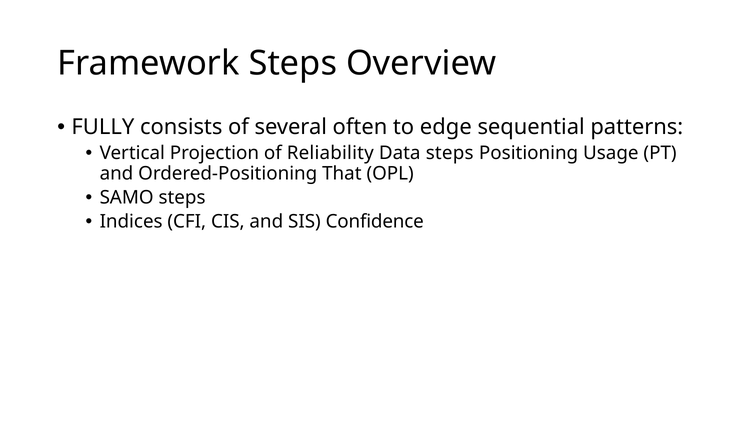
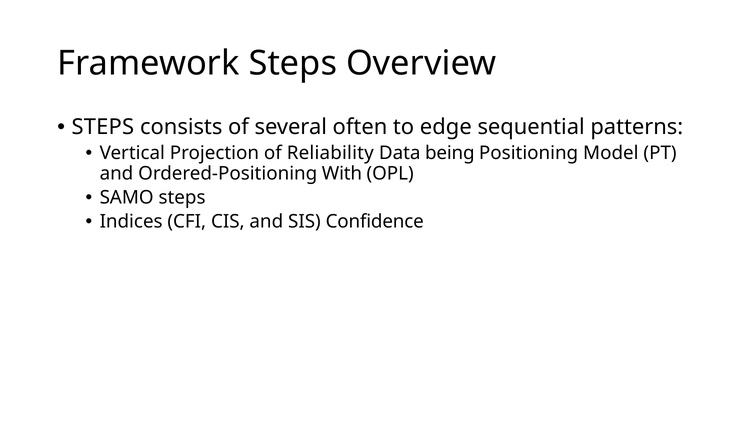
FULLY: FULLY -> STEPS (103, 127)
Data steps: steps -> being (450, 153)
Usage: Usage -> Model (611, 153)
That: That -> With (342, 173)
